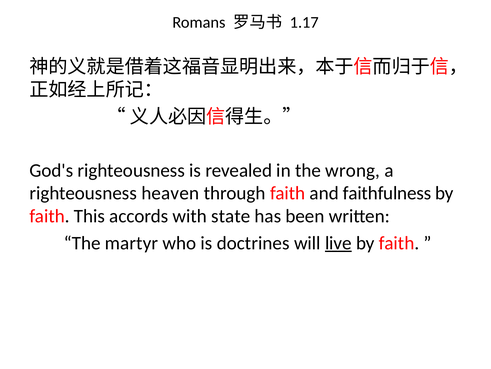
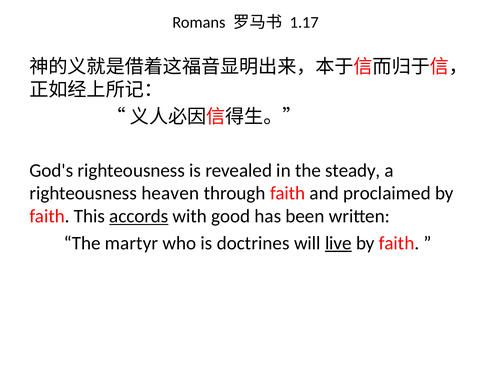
wrong: wrong -> steady (353, 170)
faithfulness: faithfulness -> proclaimed (387, 193)
accords underline: none -> present (139, 216)
state: state -> good (231, 216)
